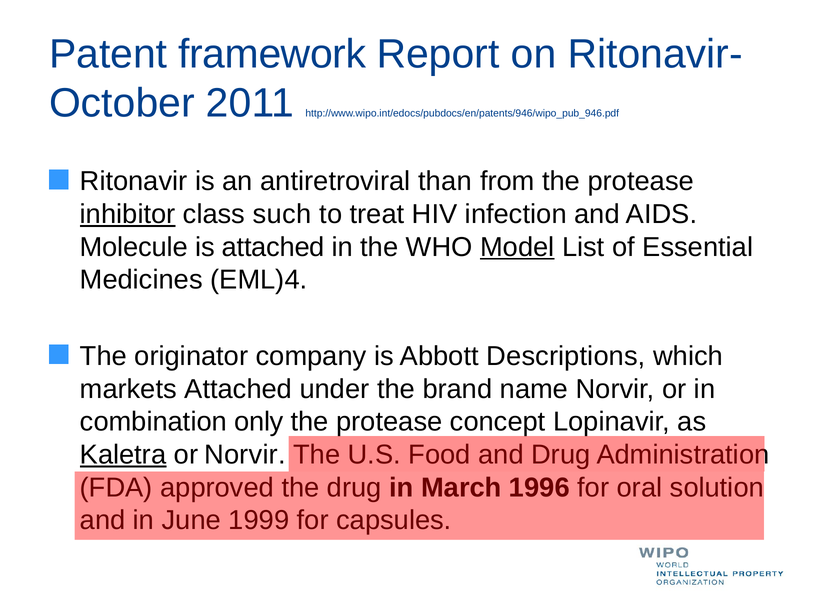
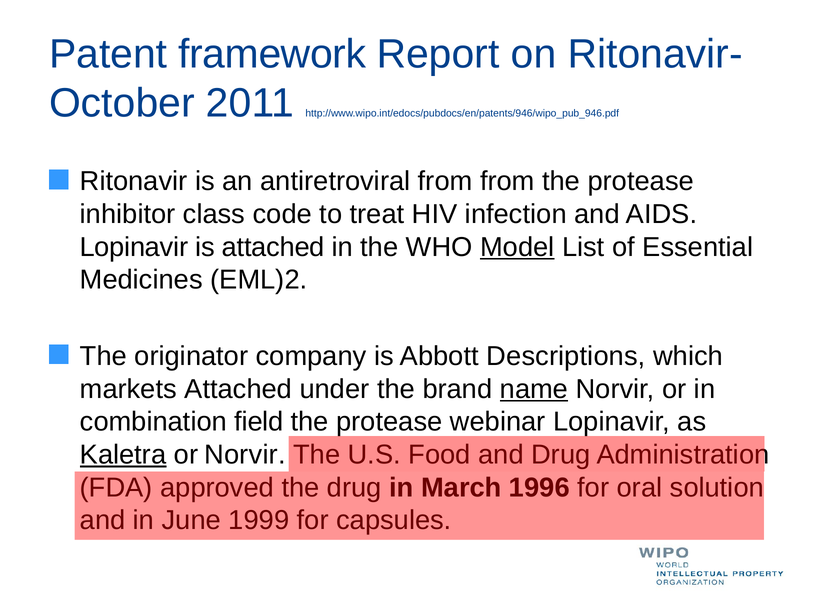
antiretroviral than: than -> from (445, 181)
inhibitor underline: present -> none (128, 214)
such: such -> code (282, 214)
Molecule: Molecule -> Lopinavir (134, 247)
EML)4: EML)4 -> EML)2 (259, 280)
name underline: none -> present (534, 389)
only: only -> field (259, 421)
concept: concept -> webinar (498, 421)
